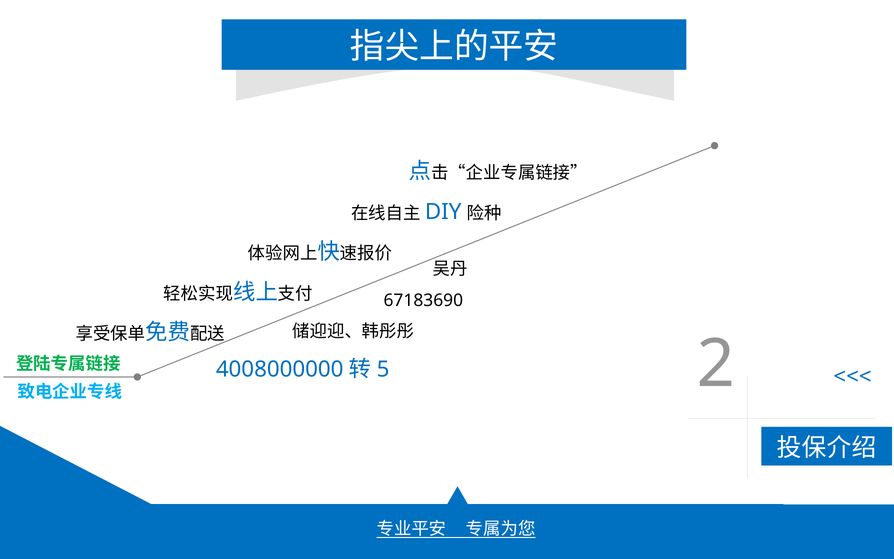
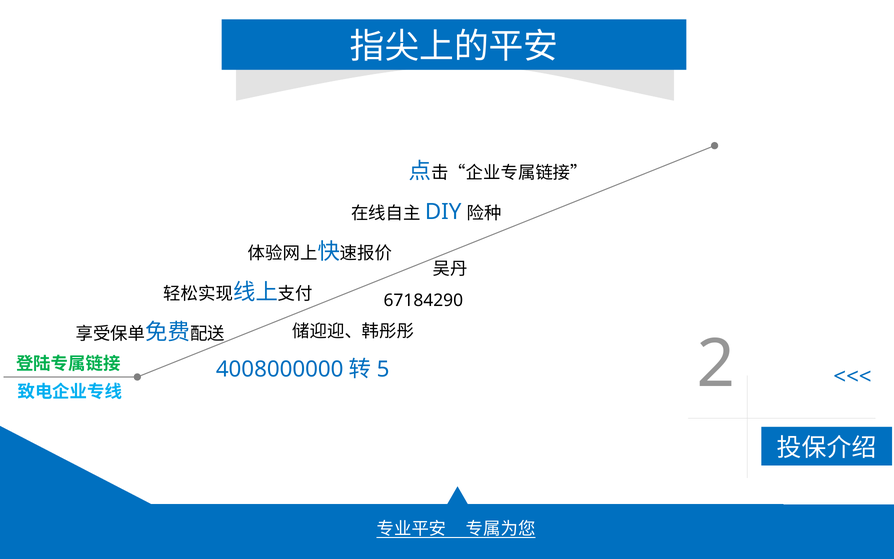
67183690: 67183690 -> 67184290 (423, 300)
